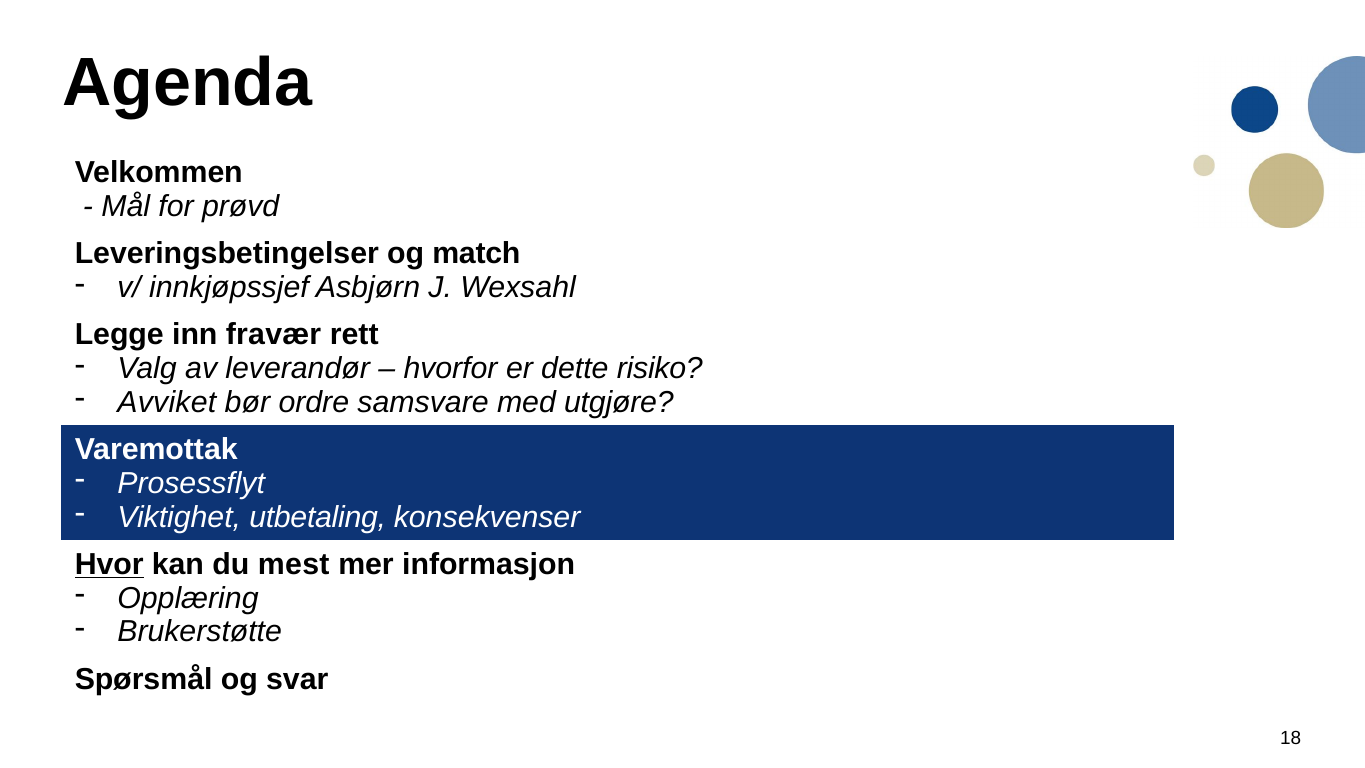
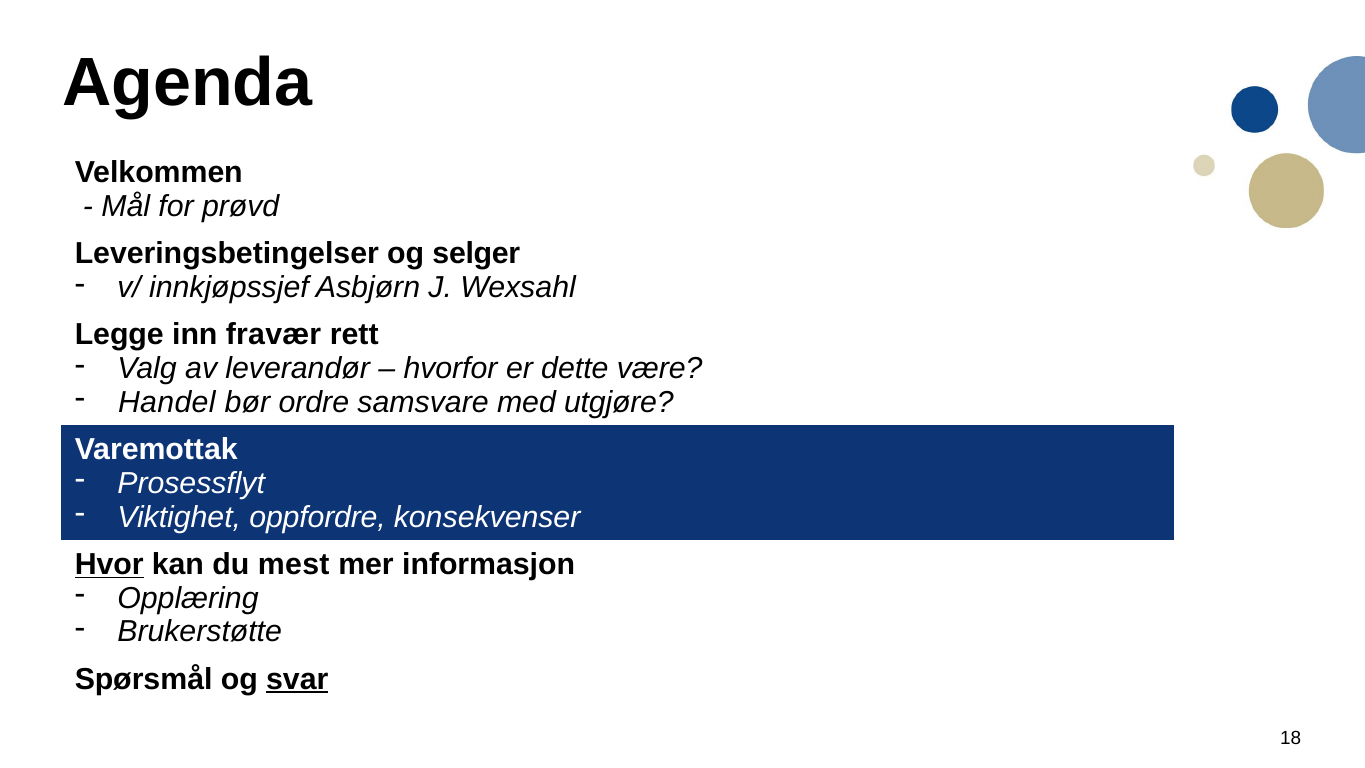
match: match -> selger (476, 254)
risiko: risiko -> være (660, 368)
Avviket: Avviket -> Handel (167, 402)
utbetaling: utbetaling -> oppfordre (318, 517)
svar underline: none -> present (297, 679)
